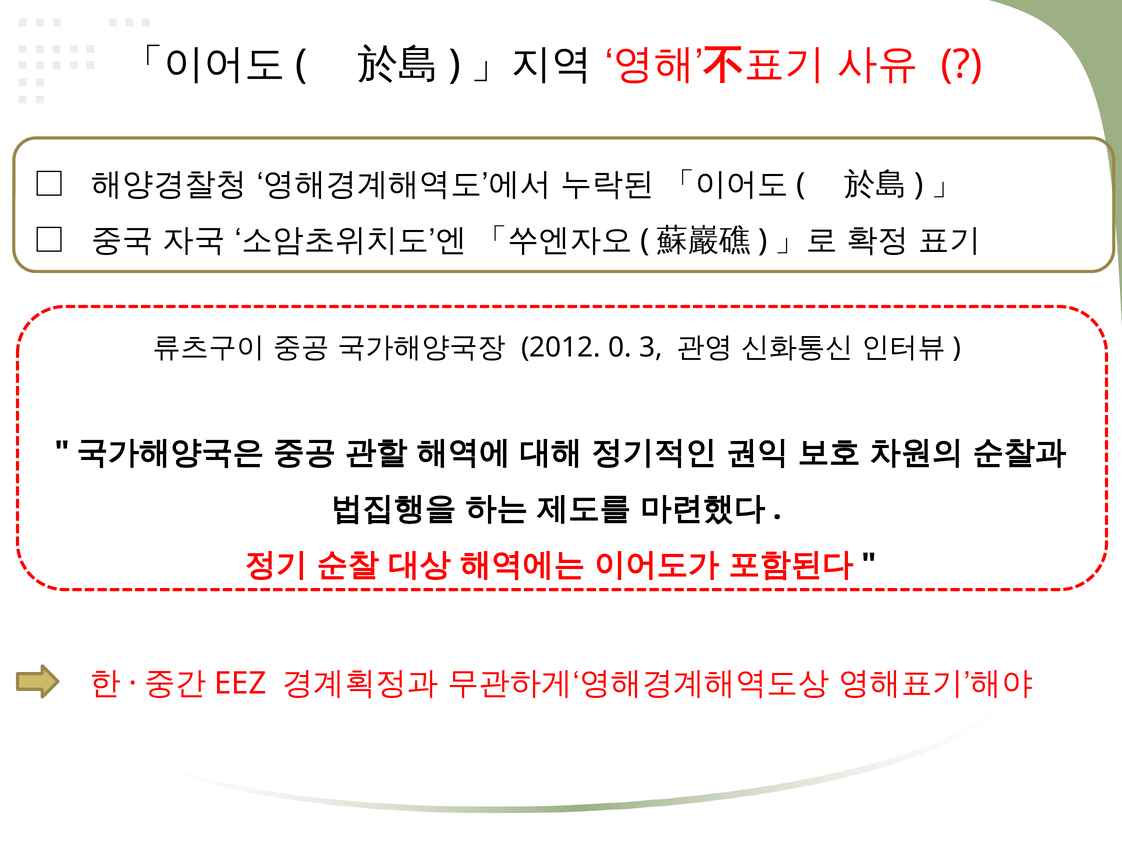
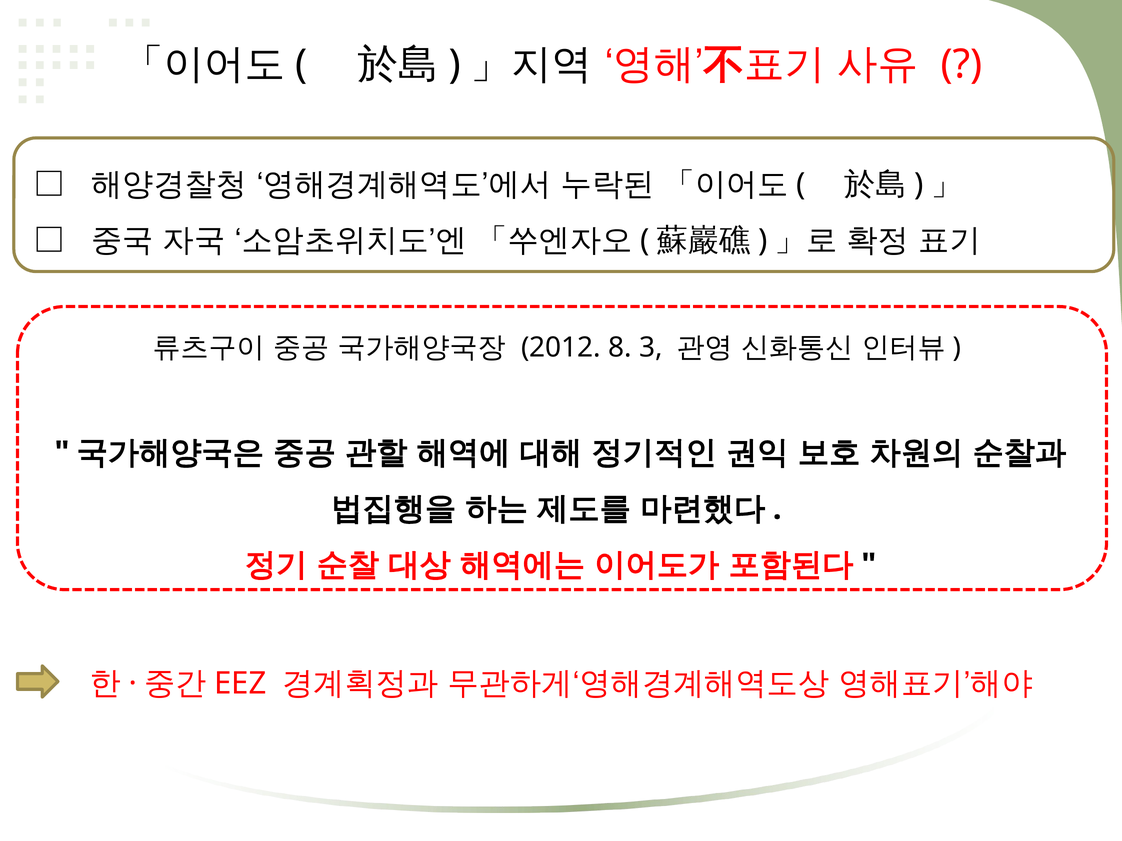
0: 0 -> 8 (620, 348)
